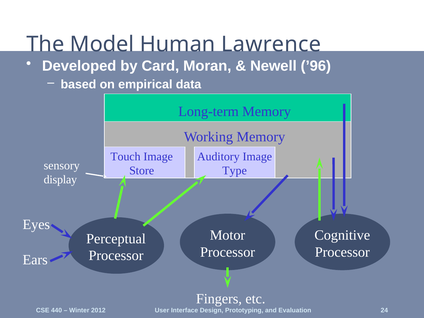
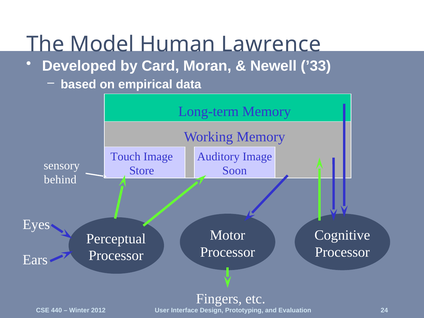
’96: ’96 -> ’33 (316, 66)
Type: Type -> Soon (235, 171)
display: display -> behind (60, 180)
